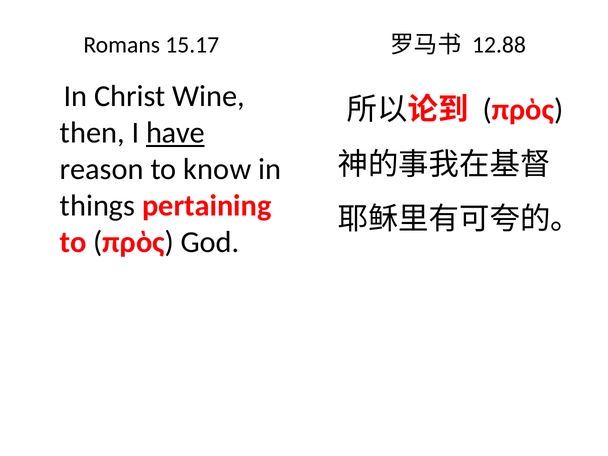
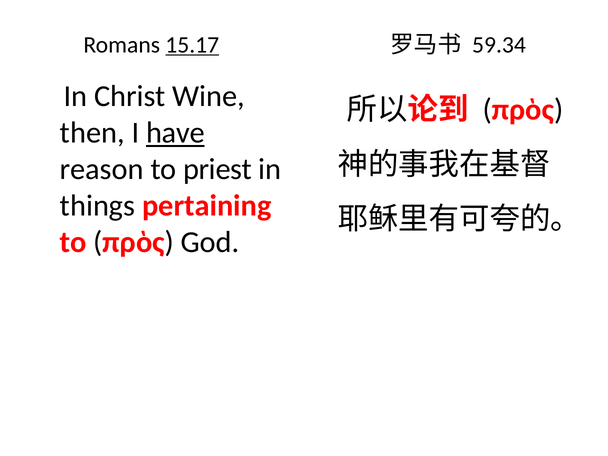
15.17 underline: none -> present (192, 45)
12.88: 12.88 -> 59.34 (499, 45)
know: know -> priest (218, 169)
